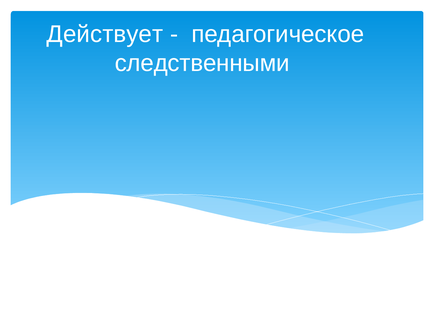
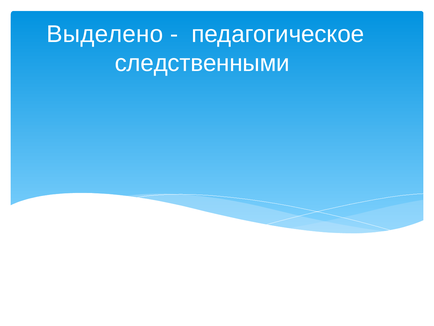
Действует: Действует -> Выделено (105, 34)
